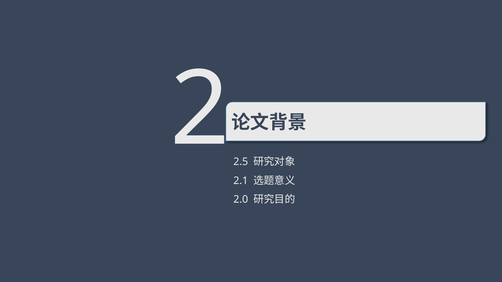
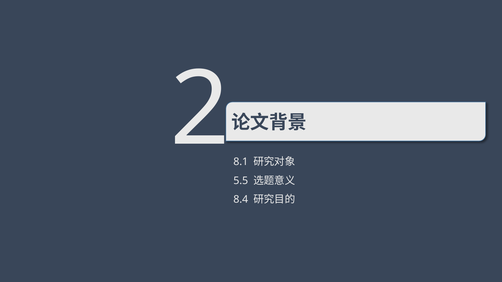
2.5: 2.5 -> 8.1 (241, 162)
2.1: 2.1 -> 5.5 (241, 181)
2.0: 2.0 -> 8.4 (241, 200)
